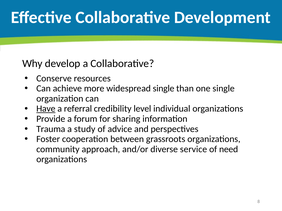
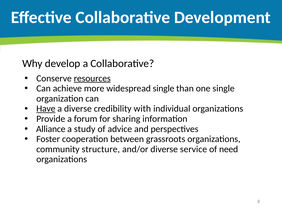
resources underline: none -> present (92, 78)
a referral: referral -> diverse (78, 109)
level: level -> with (142, 109)
Trauma: Trauma -> Alliance (51, 129)
approach: approach -> structure (101, 150)
